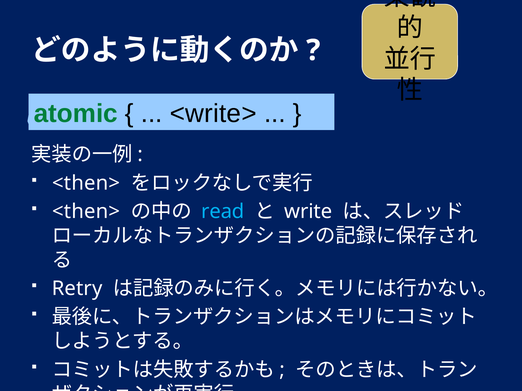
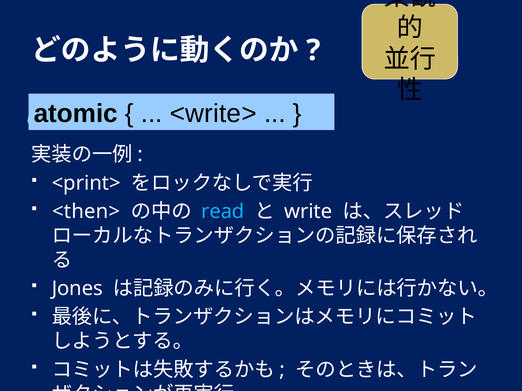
atomic colour: green -> black (76, 114)
<then>: <then> -> <print> (86, 183)
Retry: Retry -> Jones (77, 289)
